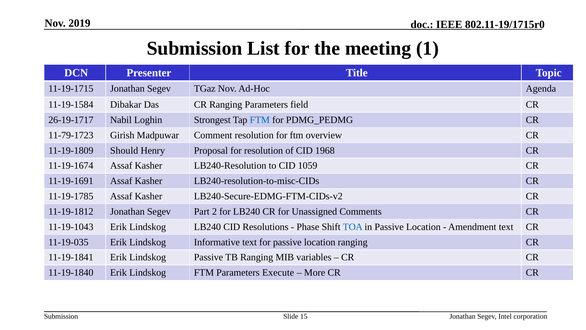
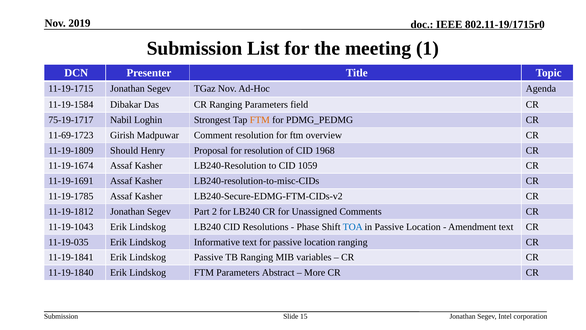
26-19-1717: 26-19-1717 -> 75-19-1717 (71, 120)
FTM colour: blue -> orange (260, 120)
11-79-1723: 11-79-1723 -> 11-69-1723 (71, 135)
Execute: Execute -> Abstract (278, 272)
